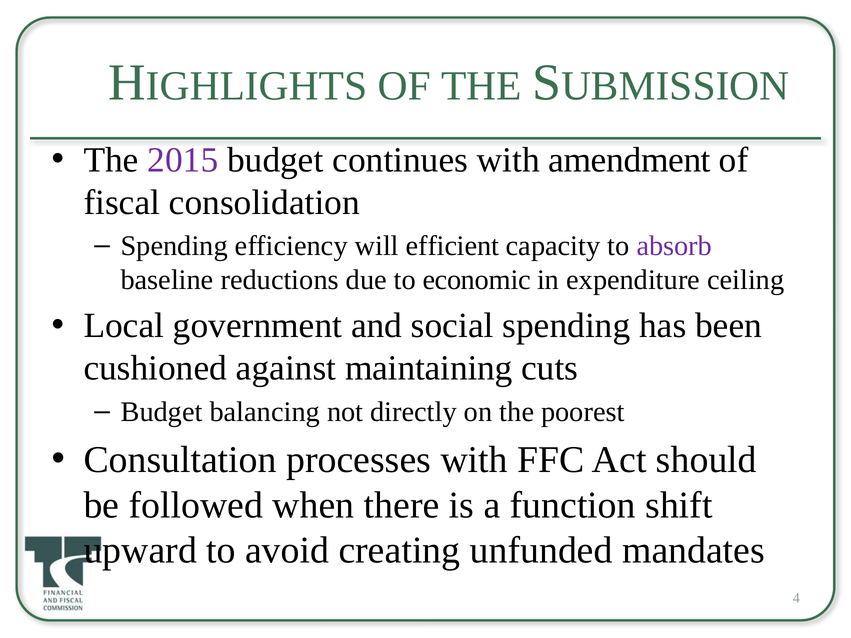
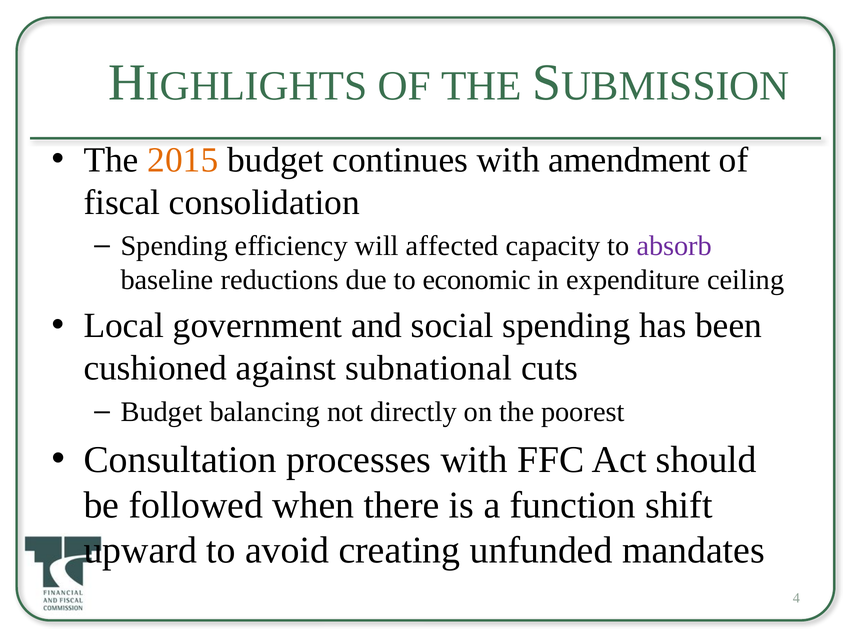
2015 colour: purple -> orange (183, 160)
efficient: efficient -> affected (452, 246)
maintaining: maintaining -> subnational (429, 368)
